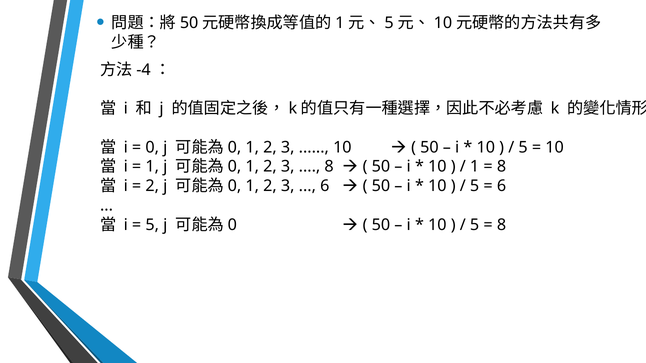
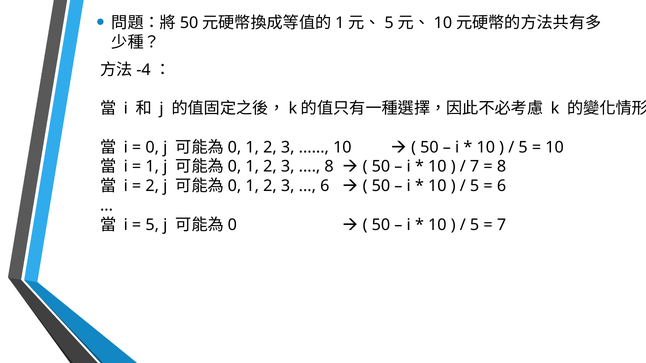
1: 1 -> 7 (475, 167)
8: 8 -> 7 (502, 225)
